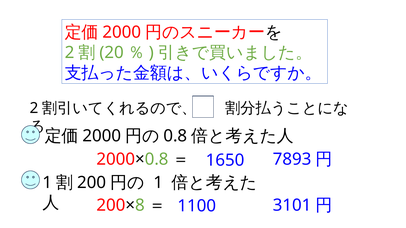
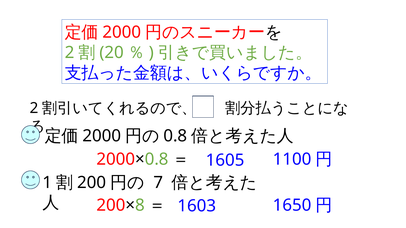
7893: 7893 -> 1100 (292, 159)
1650: 1650 -> 1605 (225, 160)
1: 1 -> 7 (158, 183)
3101: 3101 -> 1650 (292, 205)
1100: 1100 -> 1603 (197, 206)
